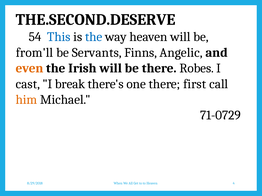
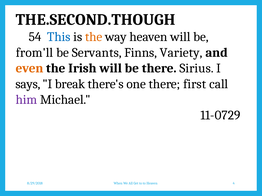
THE.SECOND.DESERVE: THE.SECOND.DESERVE -> THE.SECOND.THOUGH (96, 20)
the colour: blue -> orange (94, 37)
Angelic: Angelic -> Variety (181, 53)
Robes: Robes -> Sirius (197, 68)
cast: cast -> says (28, 84)
him colour: orange -> purple (26, 100)
71-0729: 71-0729 -> 11-0729 (220, 116)
